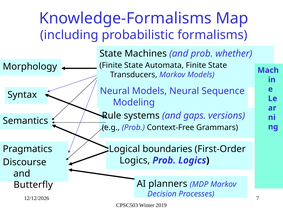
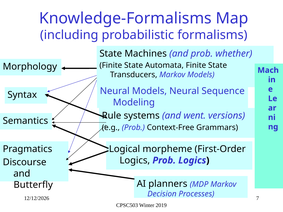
gaps: gaps -> went (195, 116)
boundaries: boundaries -> morpheme (167, 149)
